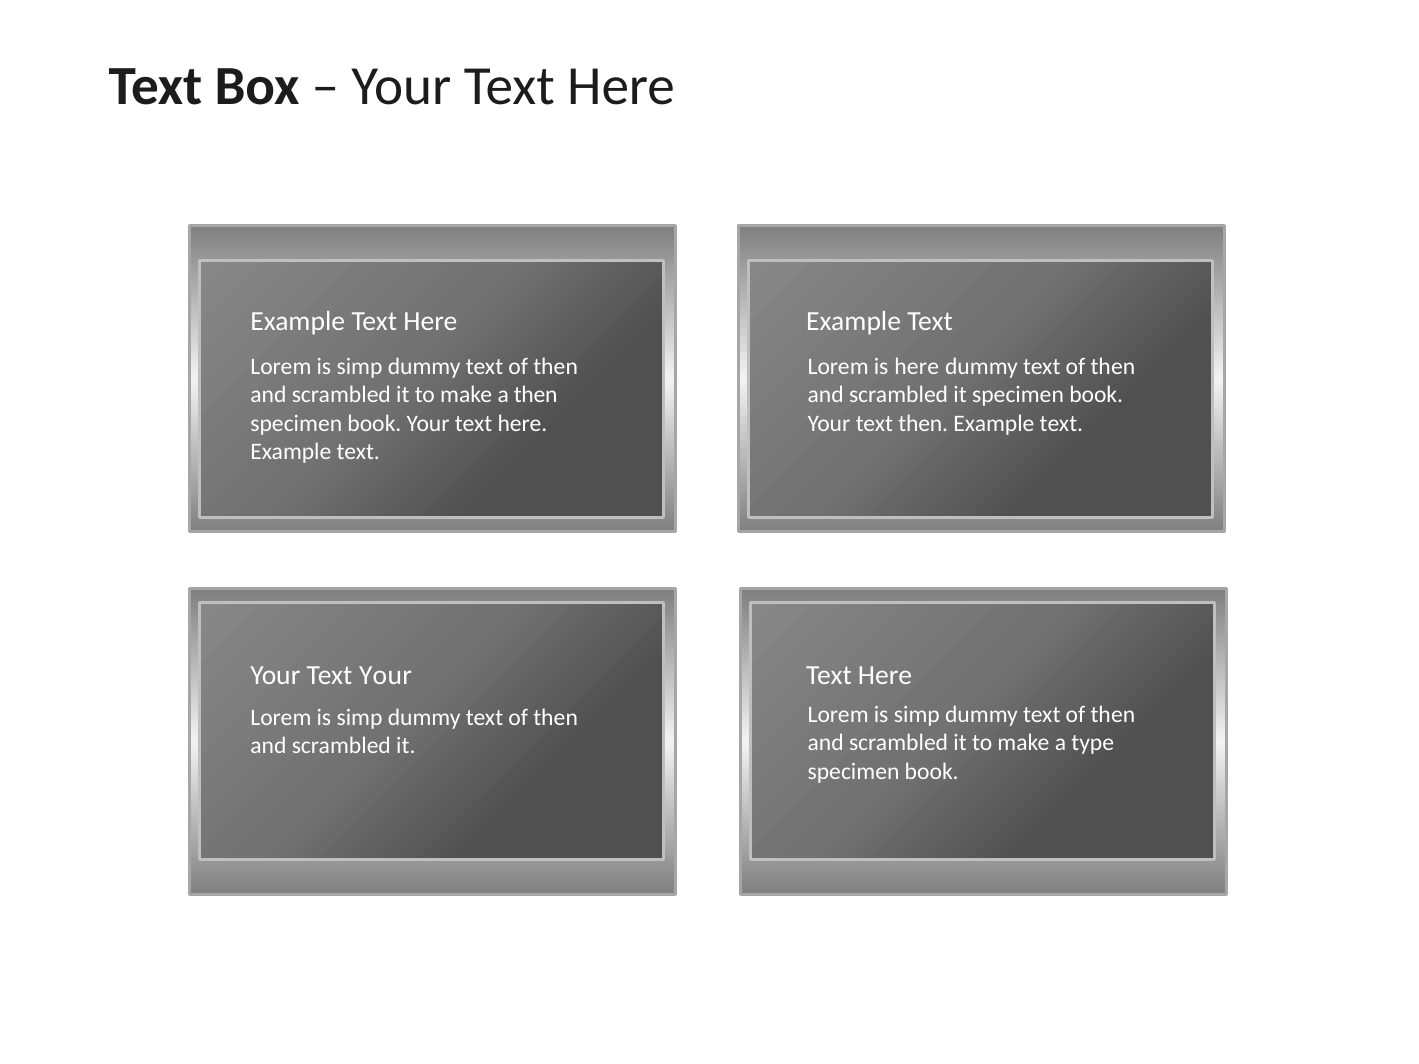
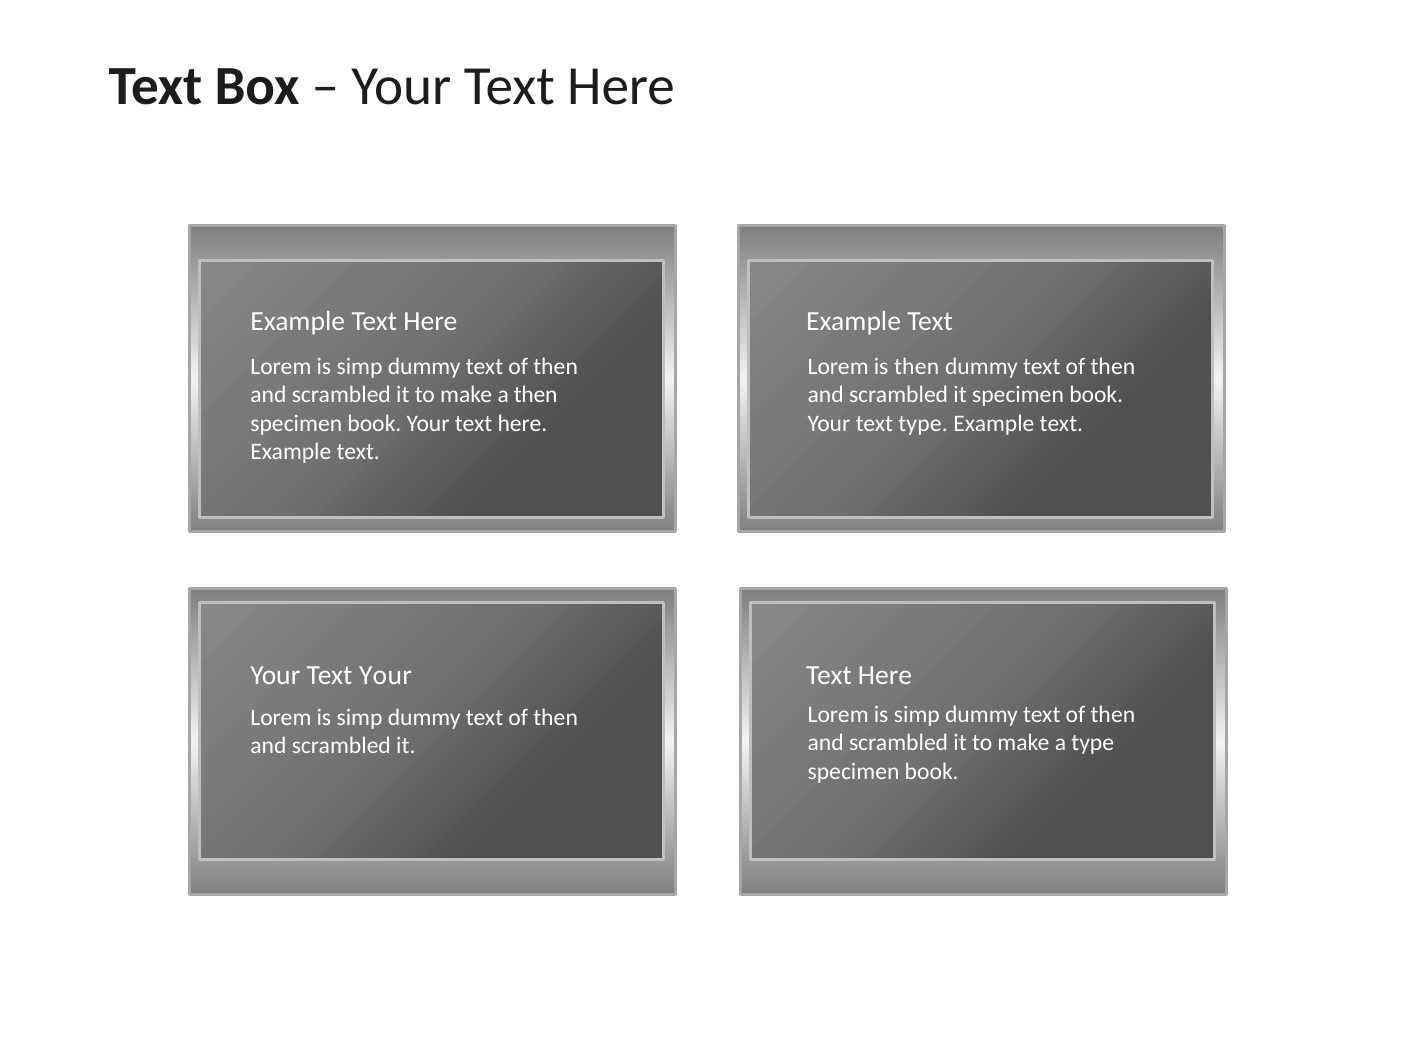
is here: here -> then (917, 367)
text then: then -> type (923, 424)
